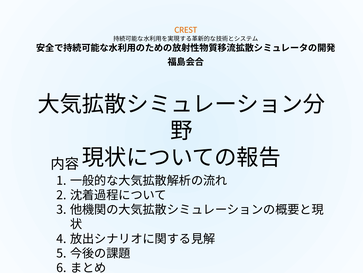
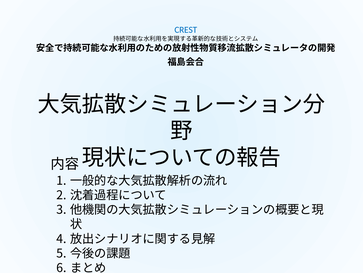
CREST colour: orange -> blue (186, 30)
